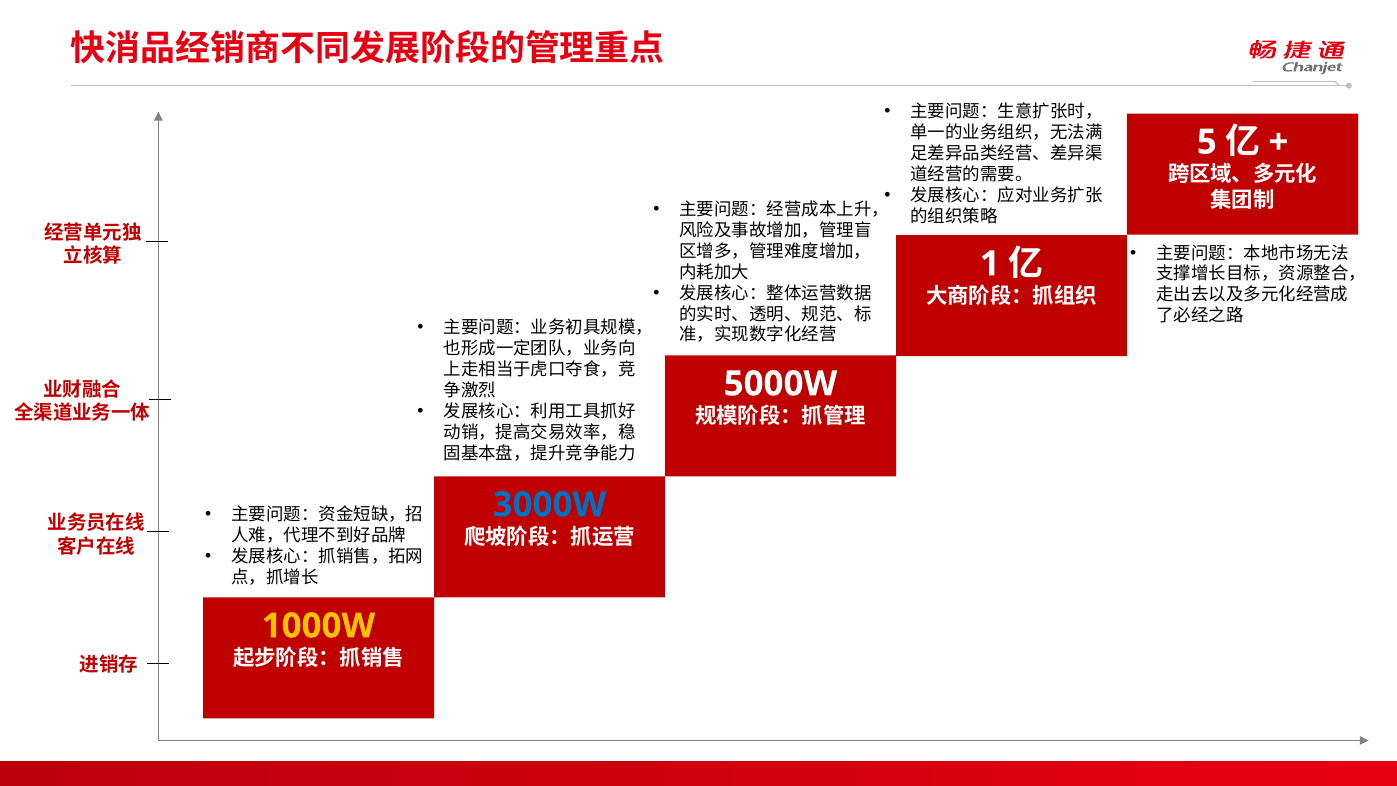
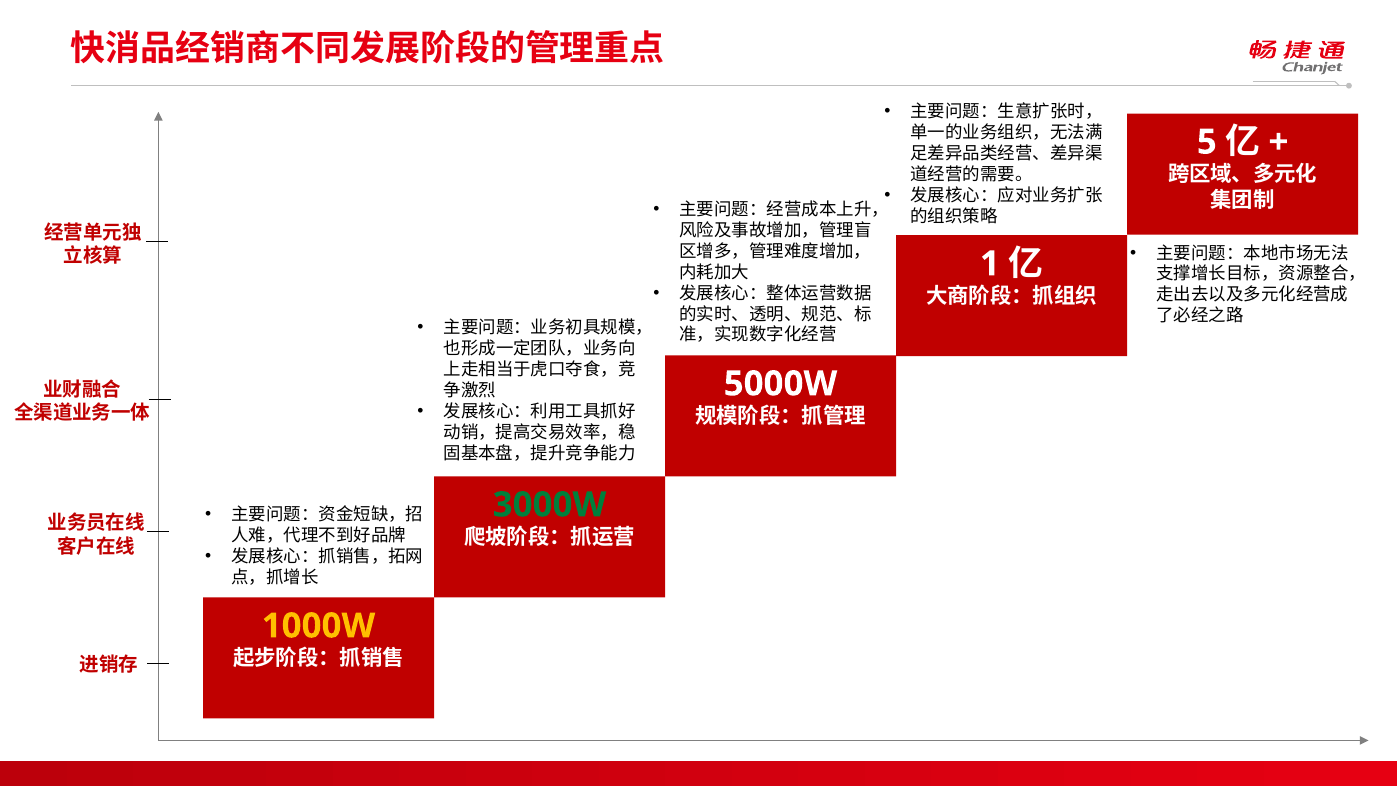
3000W colour: blue -> green (549, 505)
